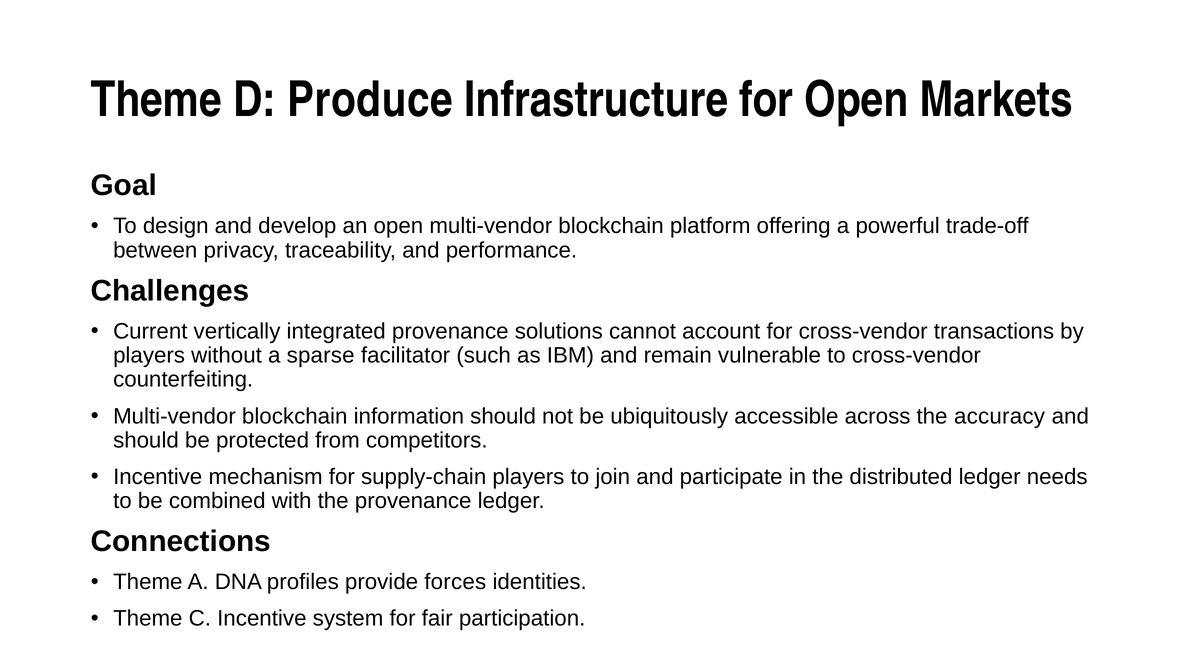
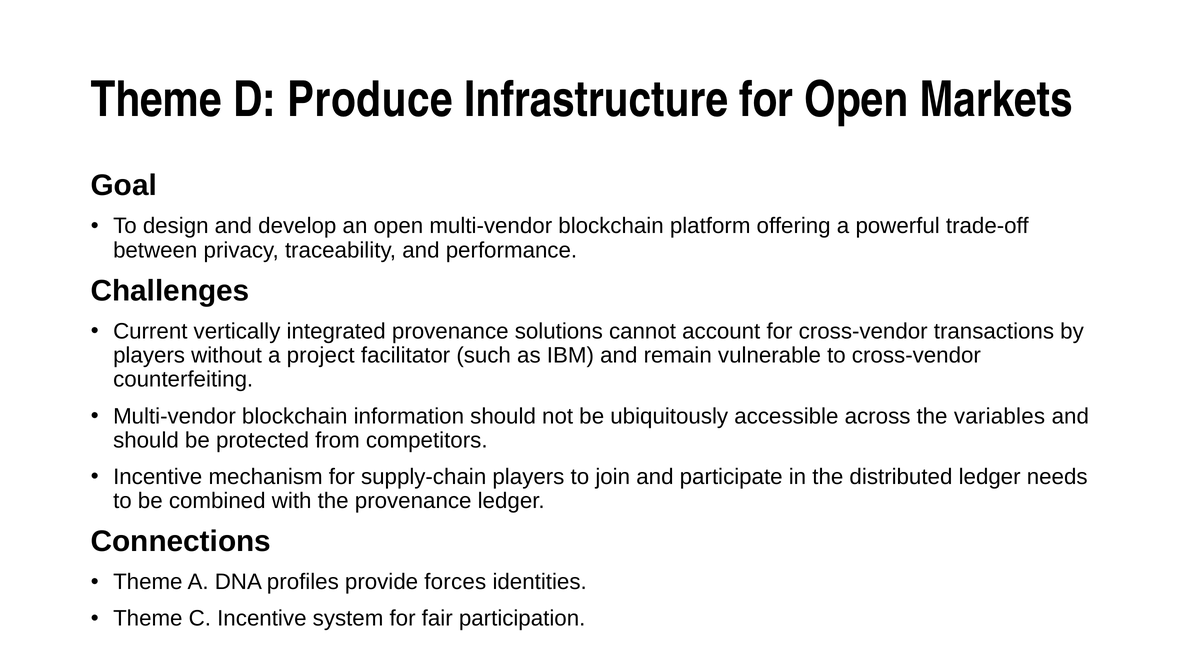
sparse: sparse -> project (321, 355)
accuracy: accuracy -> variables (1000, 416)
